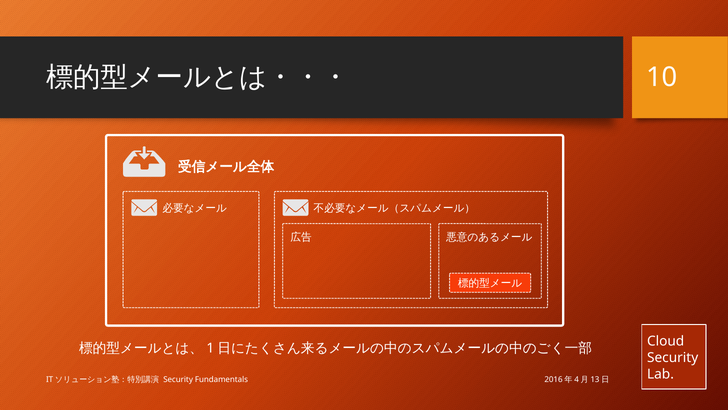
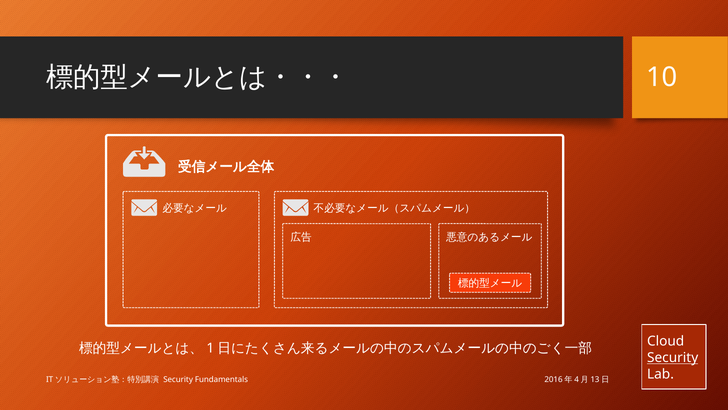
Security underline: none -> present (673, 357)
